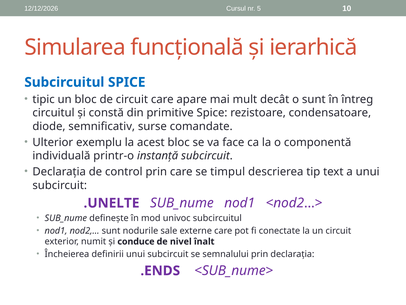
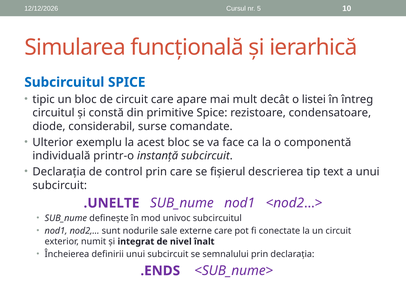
o sunt: sunt -> listei (314, 99)
semnificativ: semnificativ -> considerabil (102, 126)
timpul: timpul -> fișierul (228, 171)
conduce: conduce -> integrat (136, 241)
